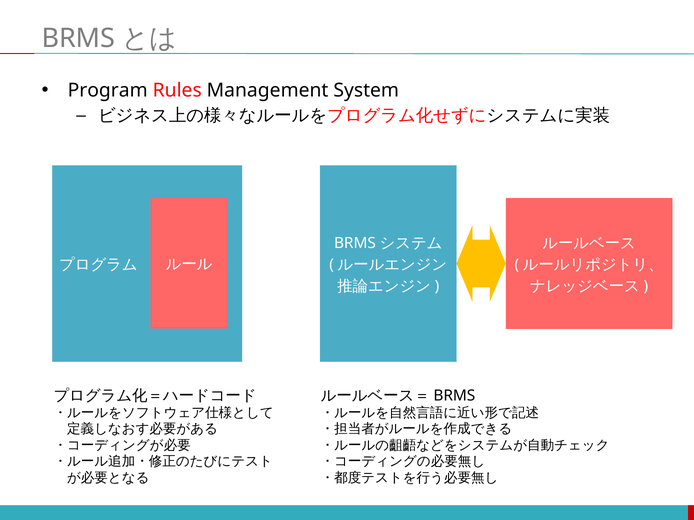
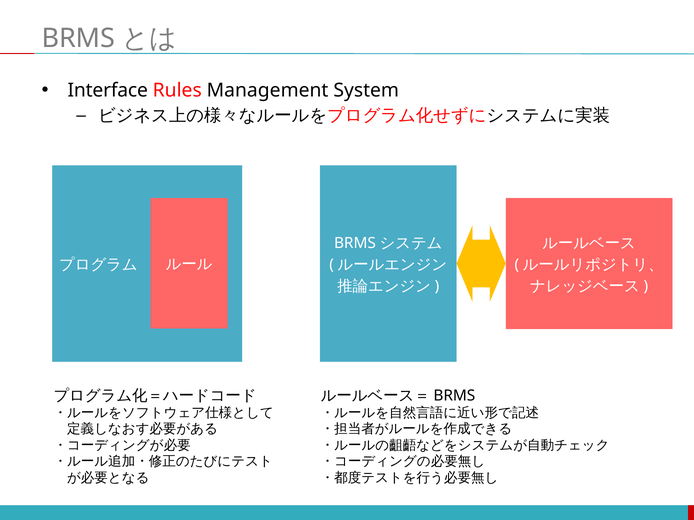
Program: Program -> Interface (108, 91)
